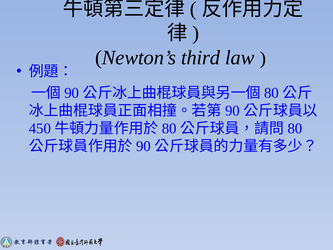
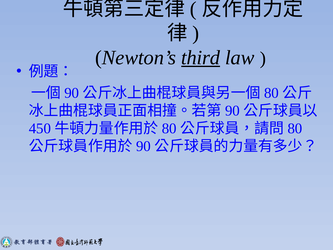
third underline: none -> present (201, 58)
